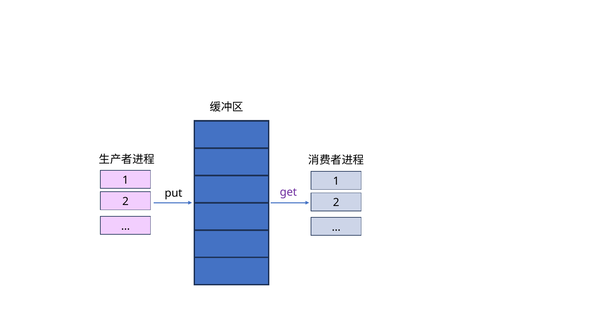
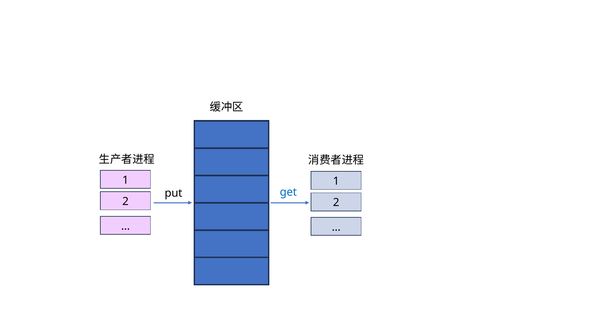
get colour: purple -> blue (288, 192)
